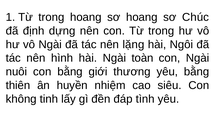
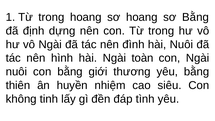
sơ Chúc: Chúc -> Bằng (196, 17)
lặng: lặng -> đình (133, 44)
hài Ngôi: Ngôi -> Nuôi (181, 44)
